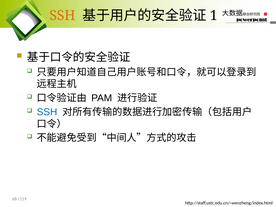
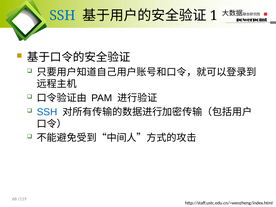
SSH colour: orange -> blue (62, 16)
